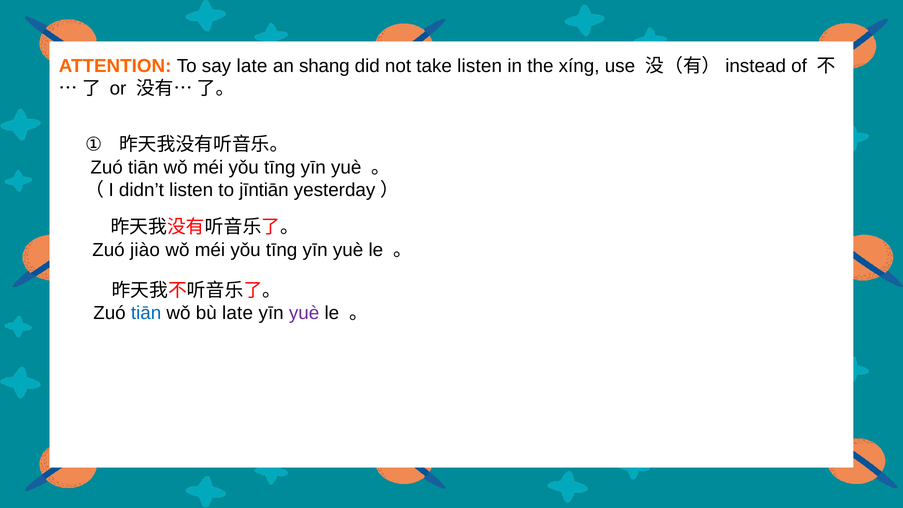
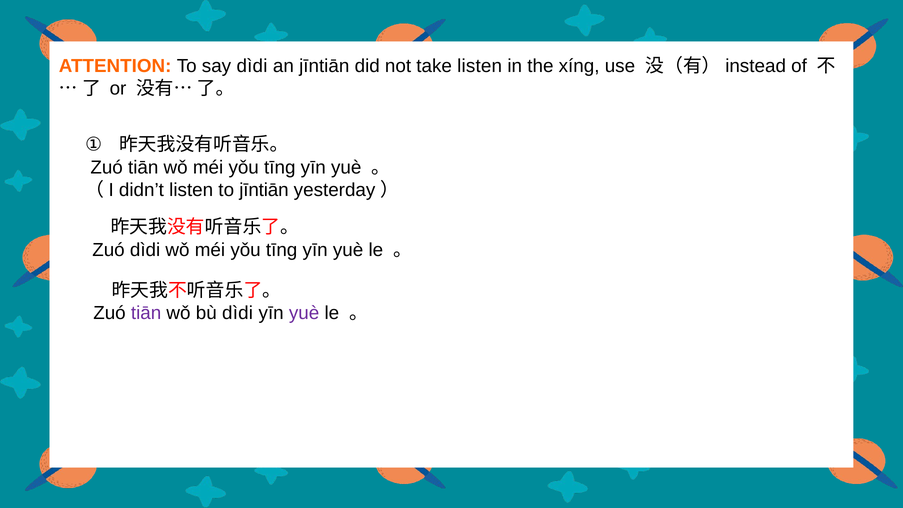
say late: late -> dìdi (252, 66)
an shang: shang -> jīntiān (324, 66)
Zuó jiào: jiào -> dìdi (145, 250)
tiān colour: blue -> purple (146, 313)
bù late: late -> dìdi (238, 313)
